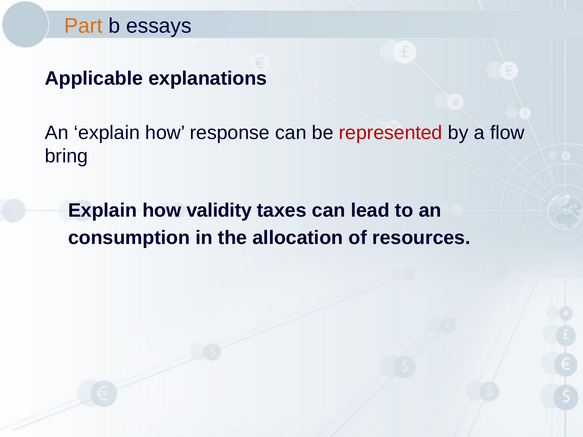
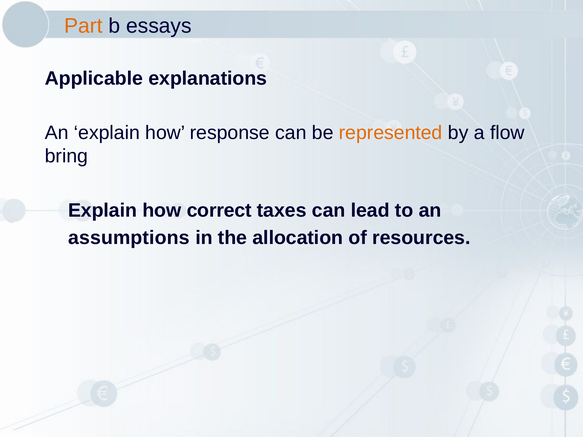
represented colour: red -> orange (391, 133)
validity: validity -> correct (219, 211)
consumption: consumption -> assumptions (129, 238)
